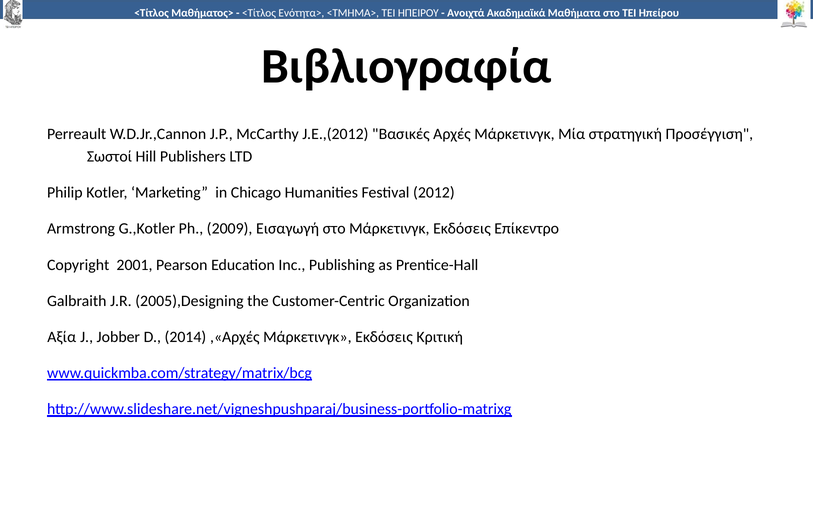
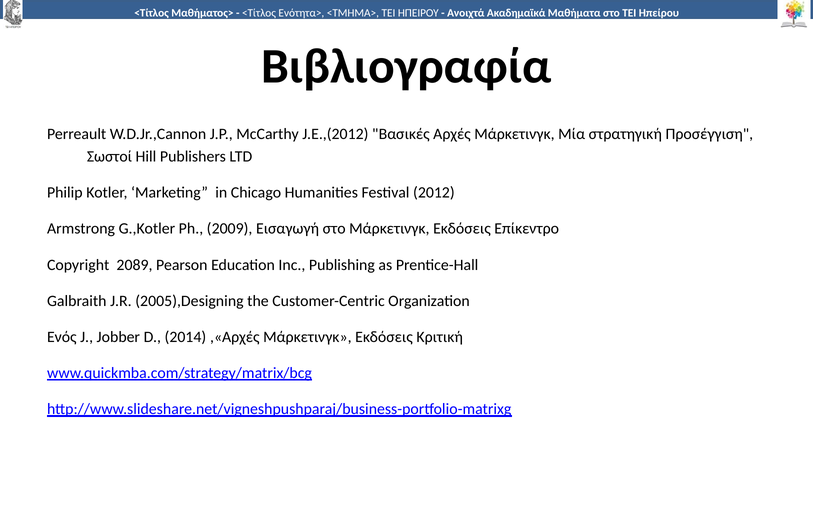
2001: 2001 -> 2089 (134, 265)
Αξία: Αξία -> Ενός (62, 337)
